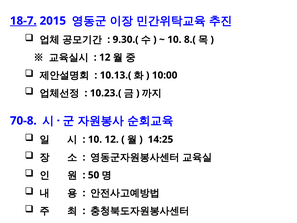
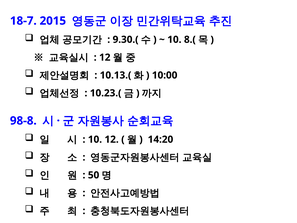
18-7 underline: present -> none (23, 21)
70-8: 70-8 -> 98-8 (23, 121)
14:25: 14:25 -> 14:20 (160, 139)
